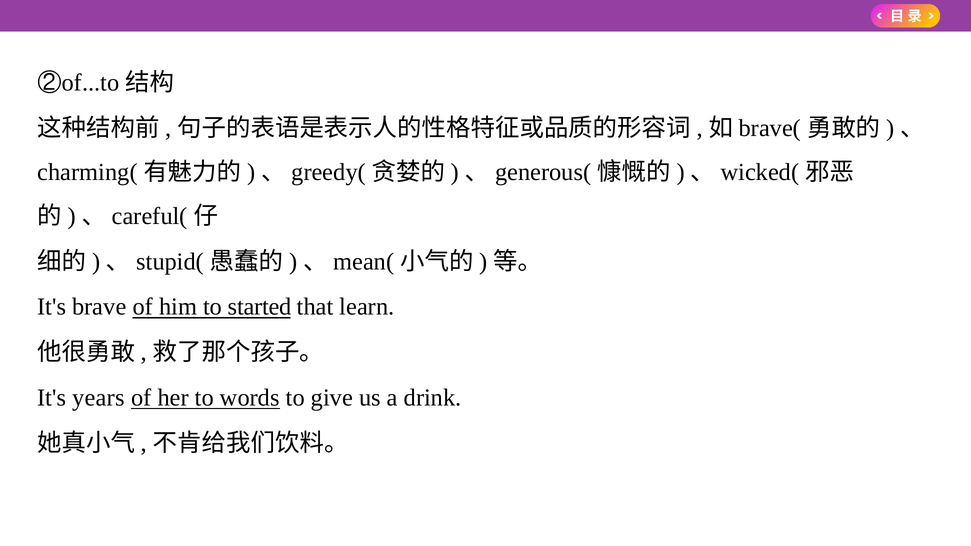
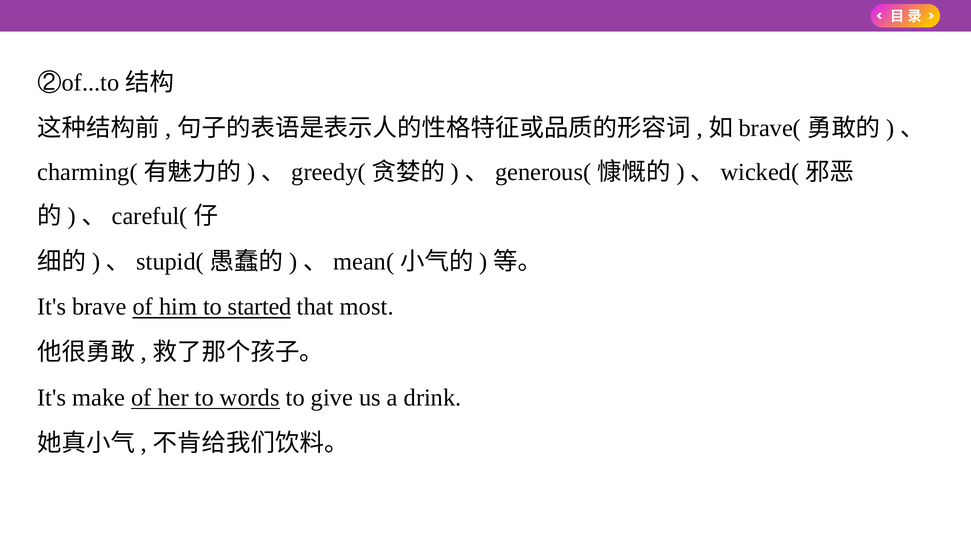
learn: learn -> most (367, 307)
years: years -> make (99, 398)
